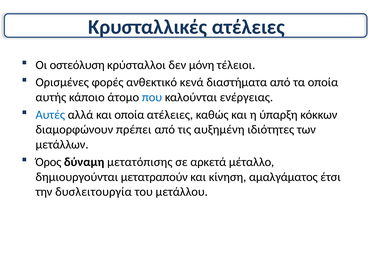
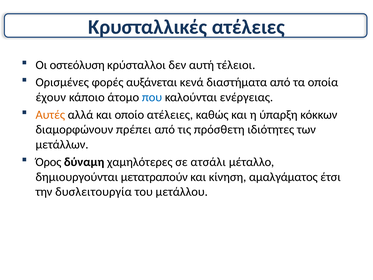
μόνη: μόνη -> αυτή (202, 65)
ανθεκτικό: ανθεκτικό -> αυξάνεται (152, 82)
αυτής: αυτής -> έχουν (51, 97)
Αυτές colour: blue -> orange (50, 115)
και οποία: οποία -> οποίο (129, 115)
αυξημένη: αυξημένη -> πρόσθετη (219, 130)
μετατόπισης: μετατόπισης -> χαμηλότερες (140, 162)
αρκετά: αρκετά -> ατσάλι (208, 162)
